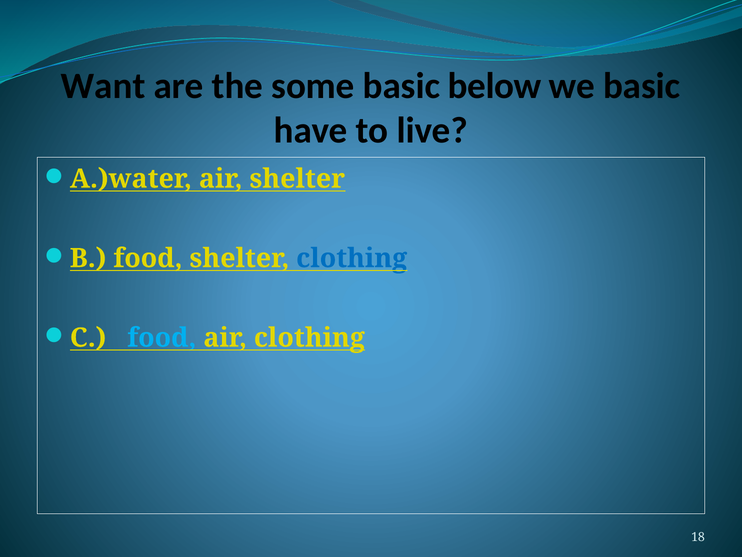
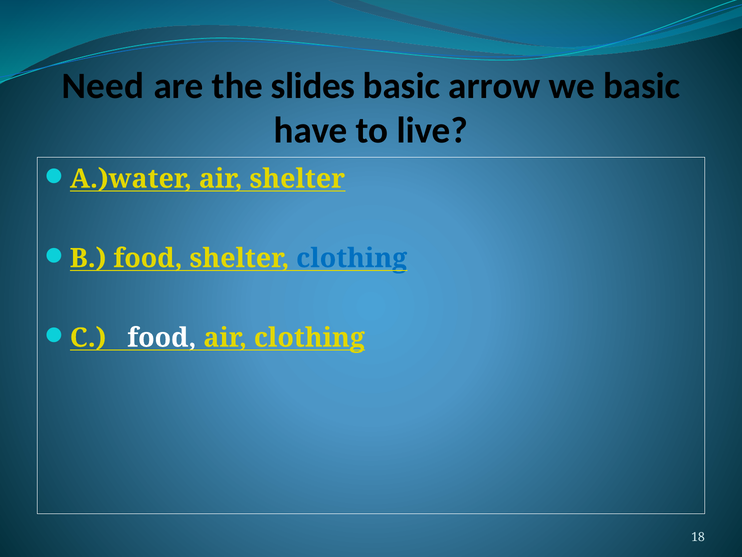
Want: Want -> Need (103, 86)
some: some -> slides (313, 86)
below: below -> arrow (494, 86)
food colour: light blue -> white (162, 338)
